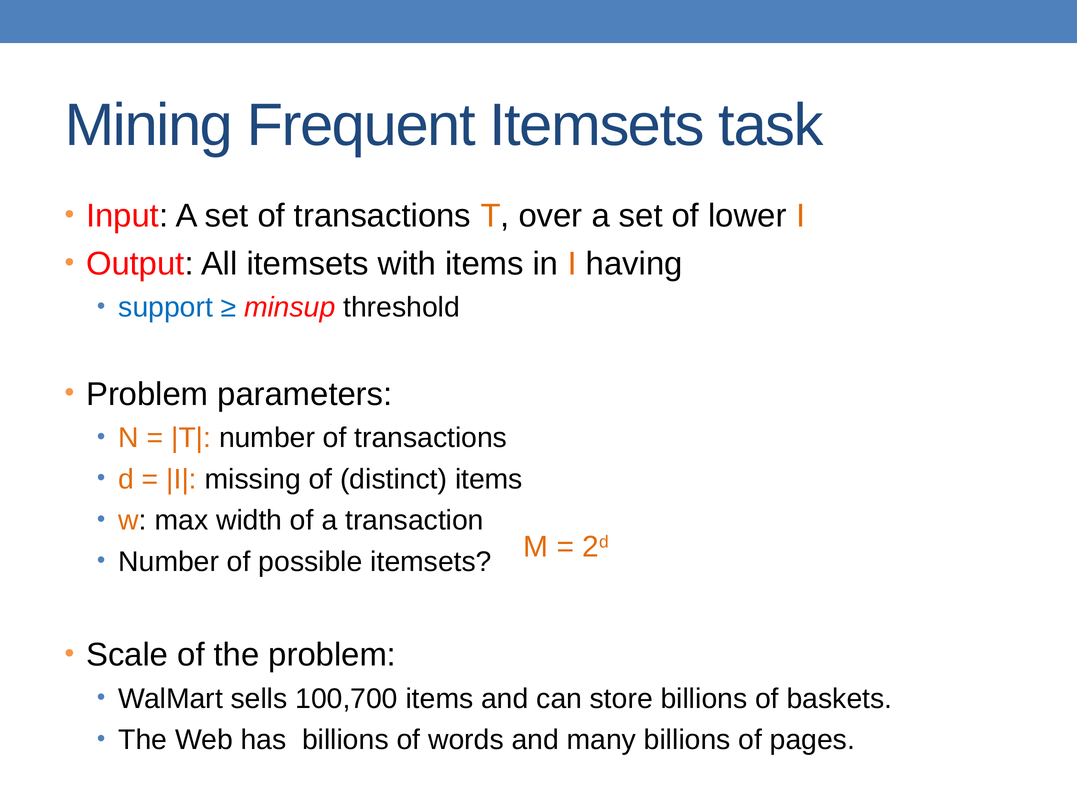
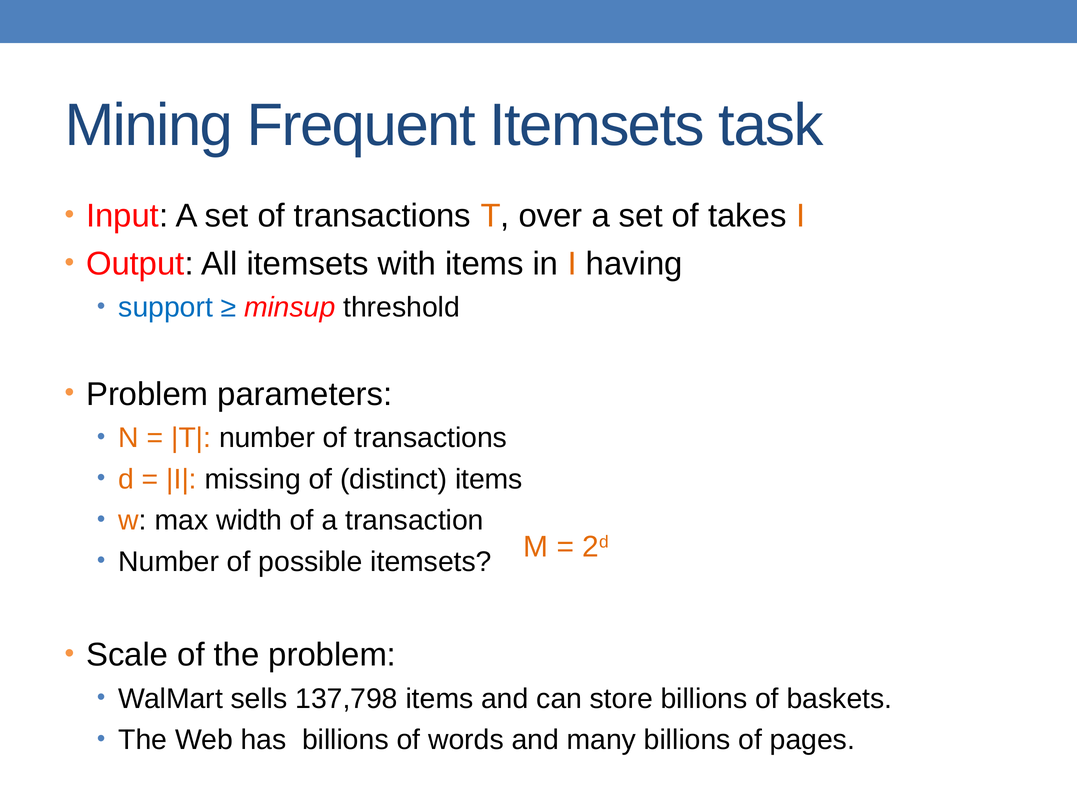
lower: lower -> takes (747, 216)
100,700: 100,700 -> 137,798 (347, 699)
